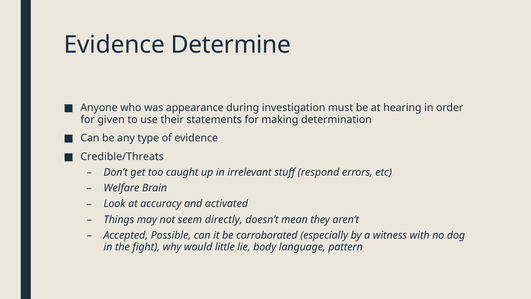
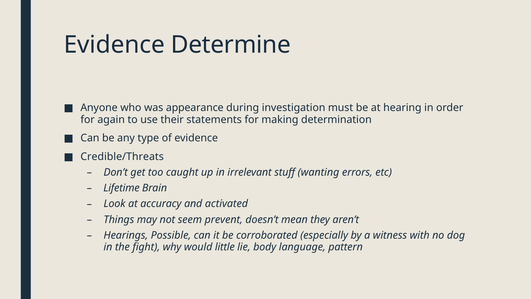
given: given -> again (111, 119)
respond: respond -> wanting (318, 172)
Welfare: Welfare -> Lifetime (121, 188)
directly: directly -> prevent (224, 219)
Accepted: Accepted -> Hearings (126, 235)
